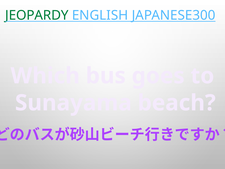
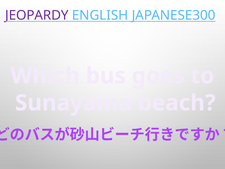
JEOPARDY colour: green -> purple (37, 15)
